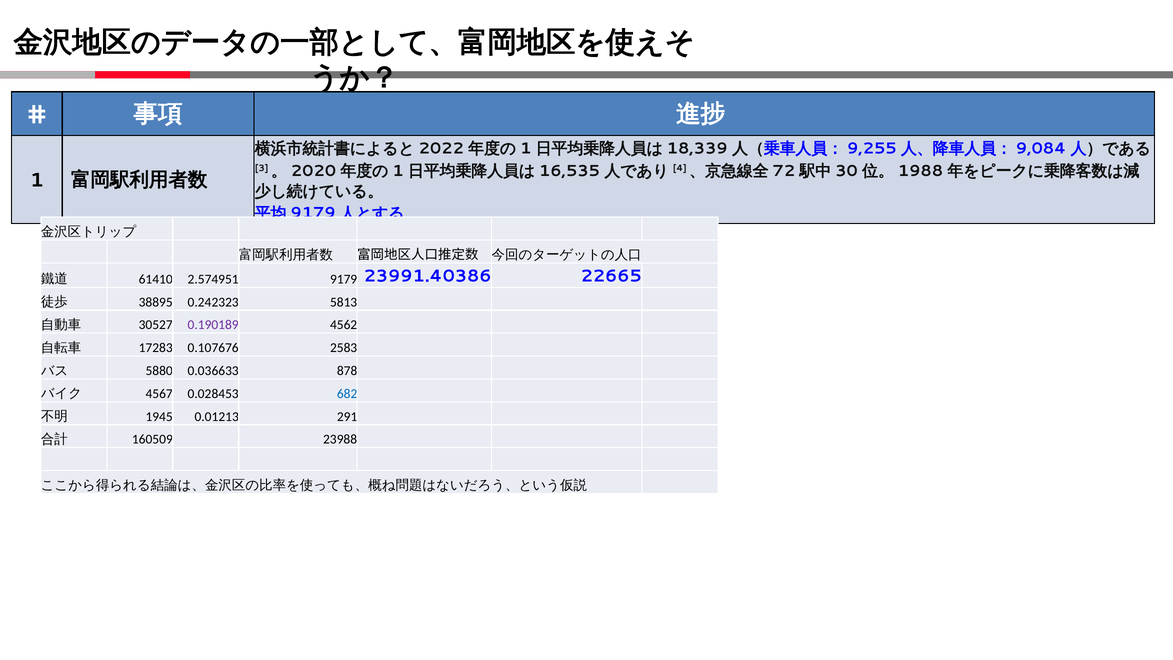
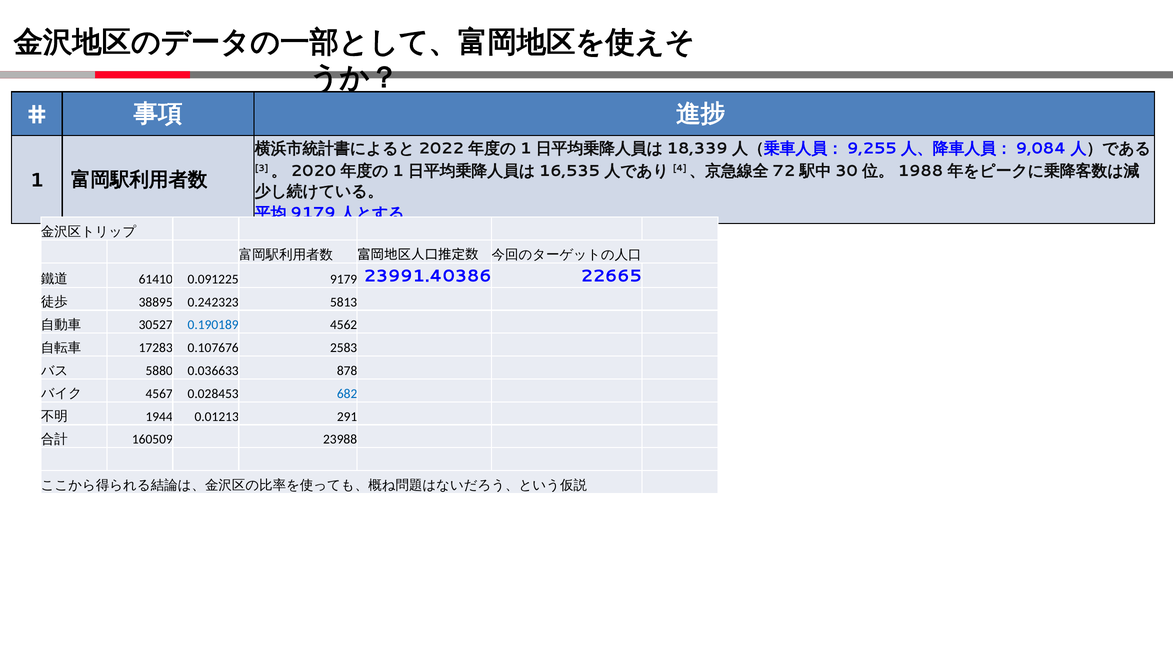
2.574951: 2.574951 -> 0.091225 (213, 279)
0.190189 colour: purple -> blue (213, 325)
1945: 1945 -> 1944 (159, 417)
